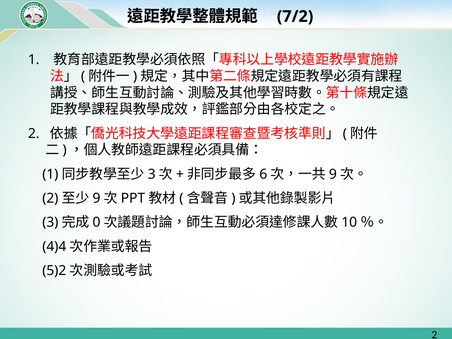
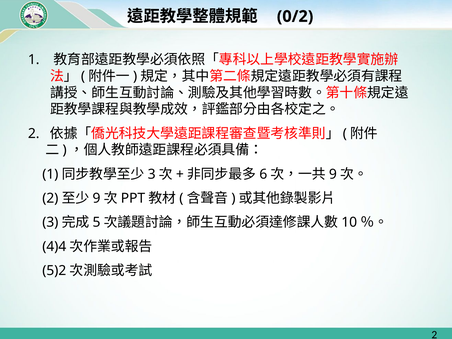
7/2: 7/2 -> 0/2 (295, 16)
0: 0 -> 5 (97, 222)
